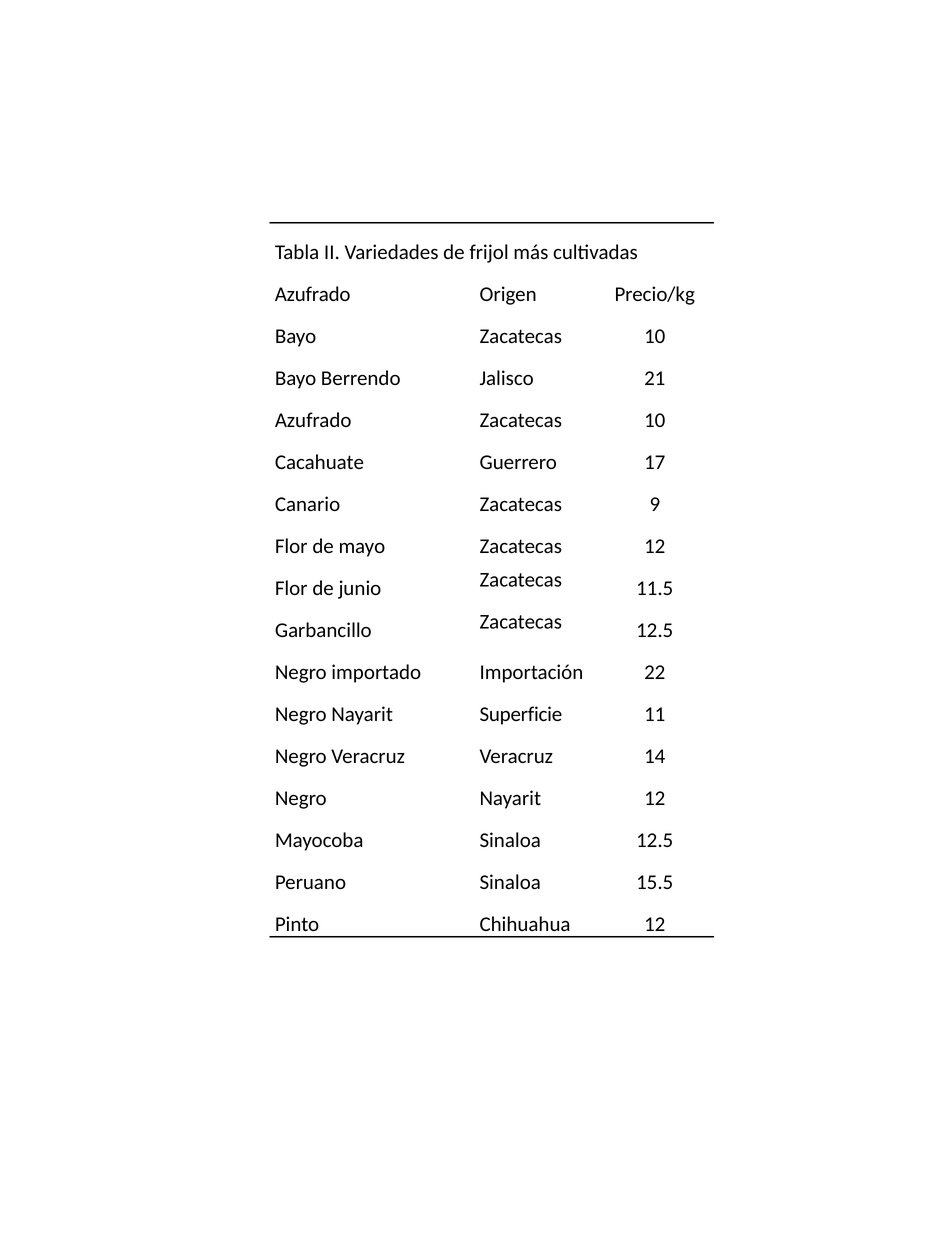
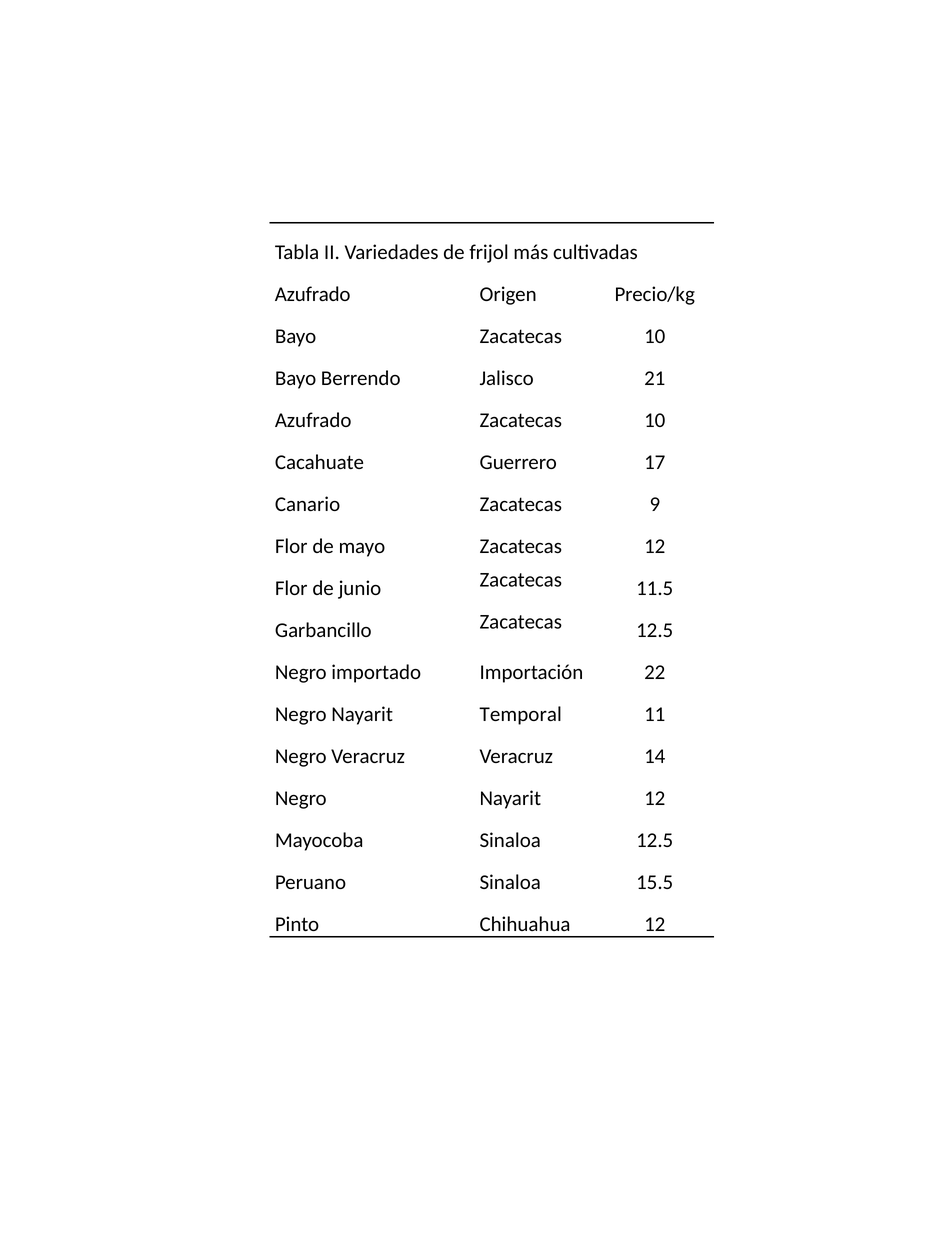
Superficie: Superficie -> Temporal (521, 715)
